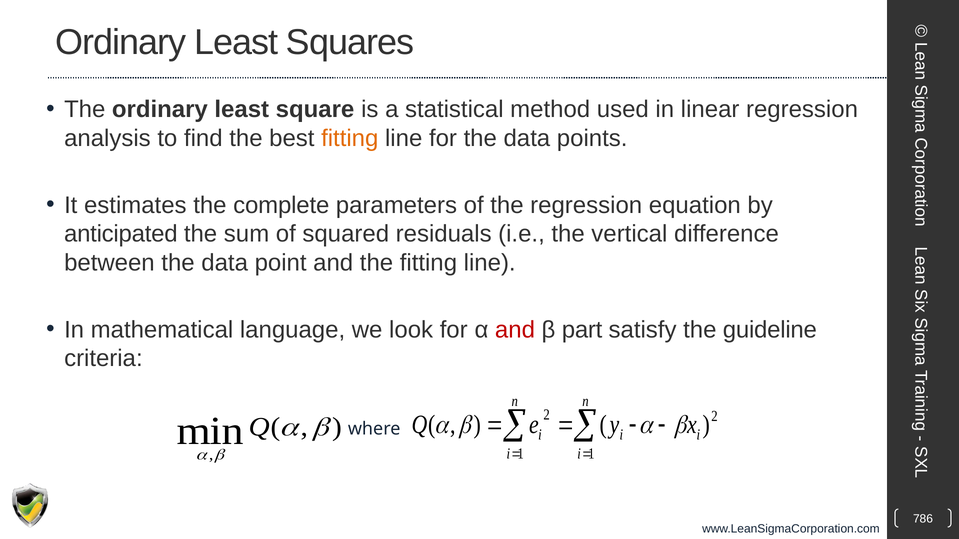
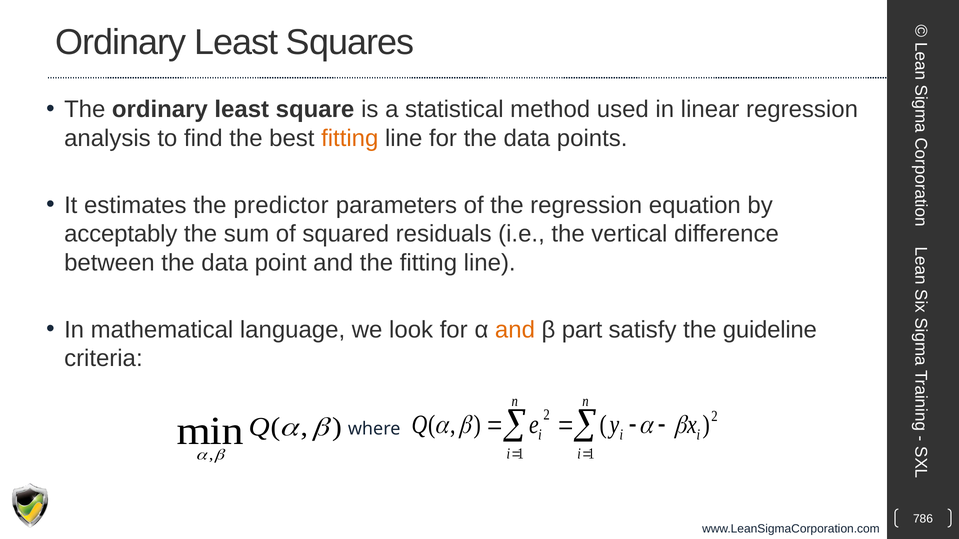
complete: complete -> predictor (281, 205)
anticipated: anticipated -> acceptably (121, 234)
and colour: red -> orange (515, 330)
